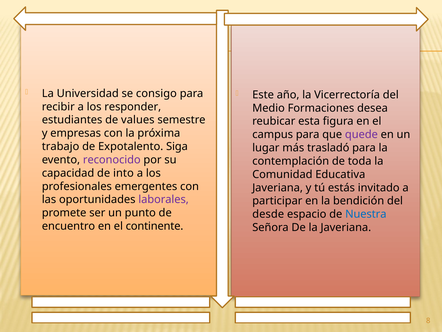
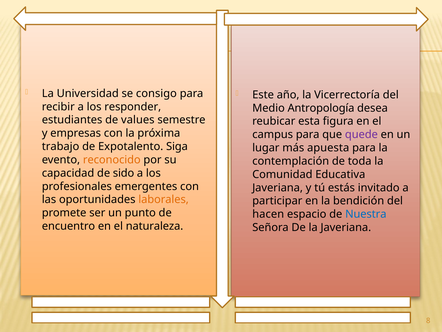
Formaciones: Formaciones -> Antropología (321, 108)
trasladó: trasladó -> apuesta (328, 148)
reconocido colour: purple -> orange (112, 160)
into: into -> sido (124, 173)
laborales colour: purple -> orange (164, 199)
desde: desde -> hacen (268, 214)
continente: continente -> naturaleza (154, 226)
